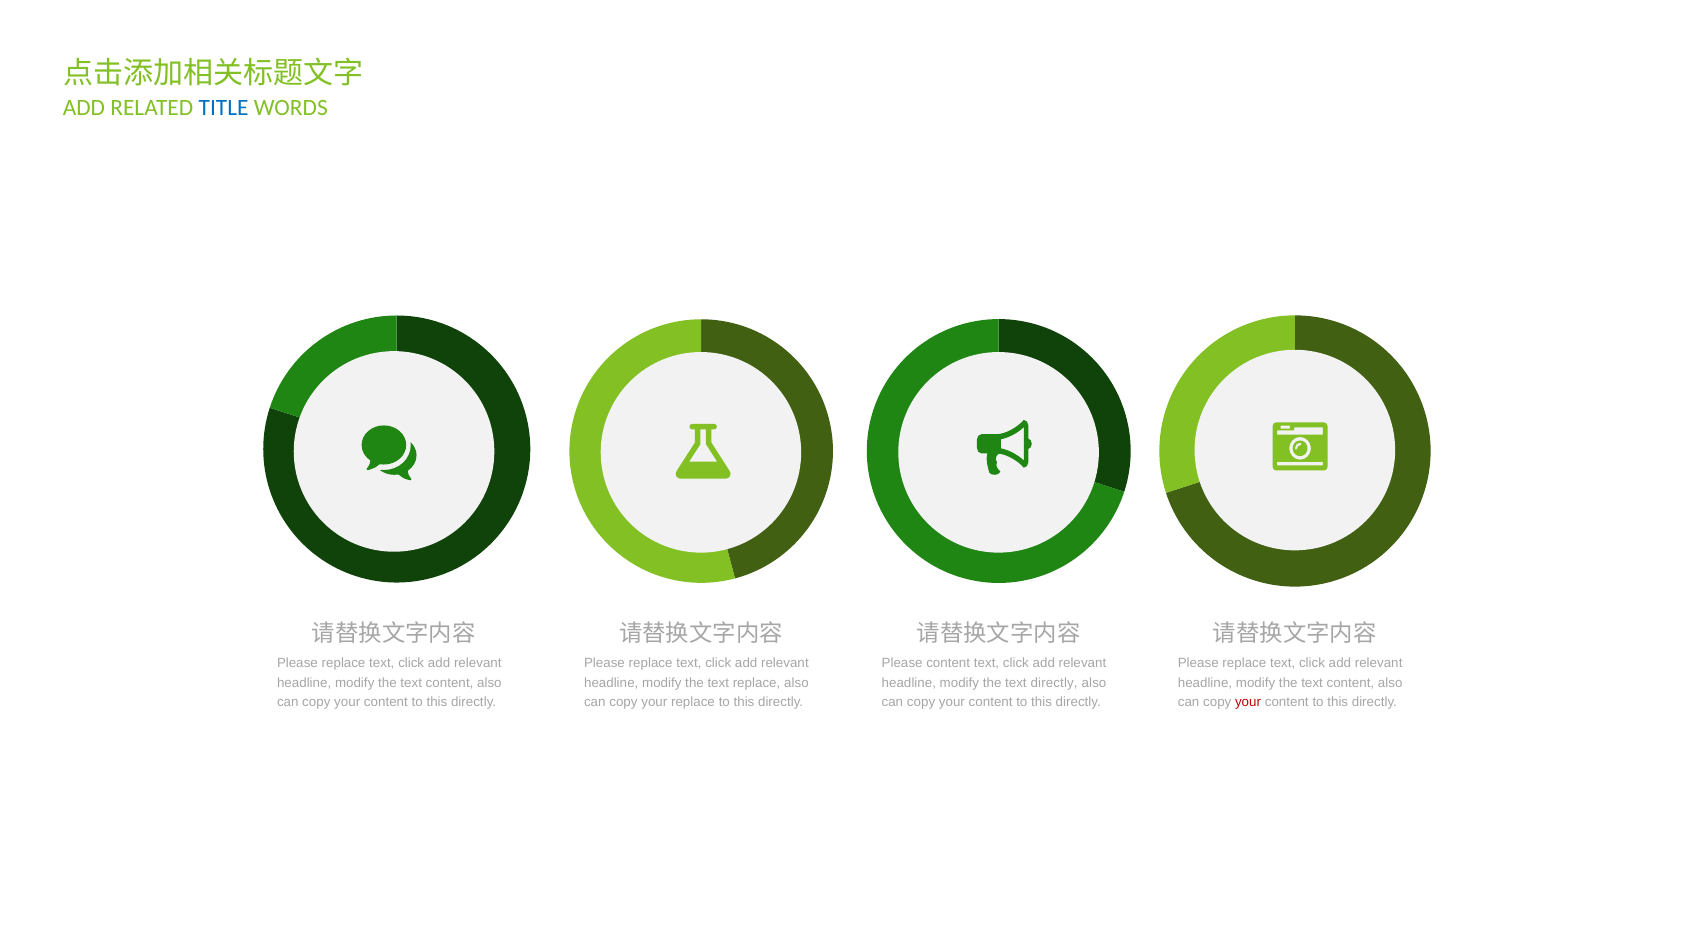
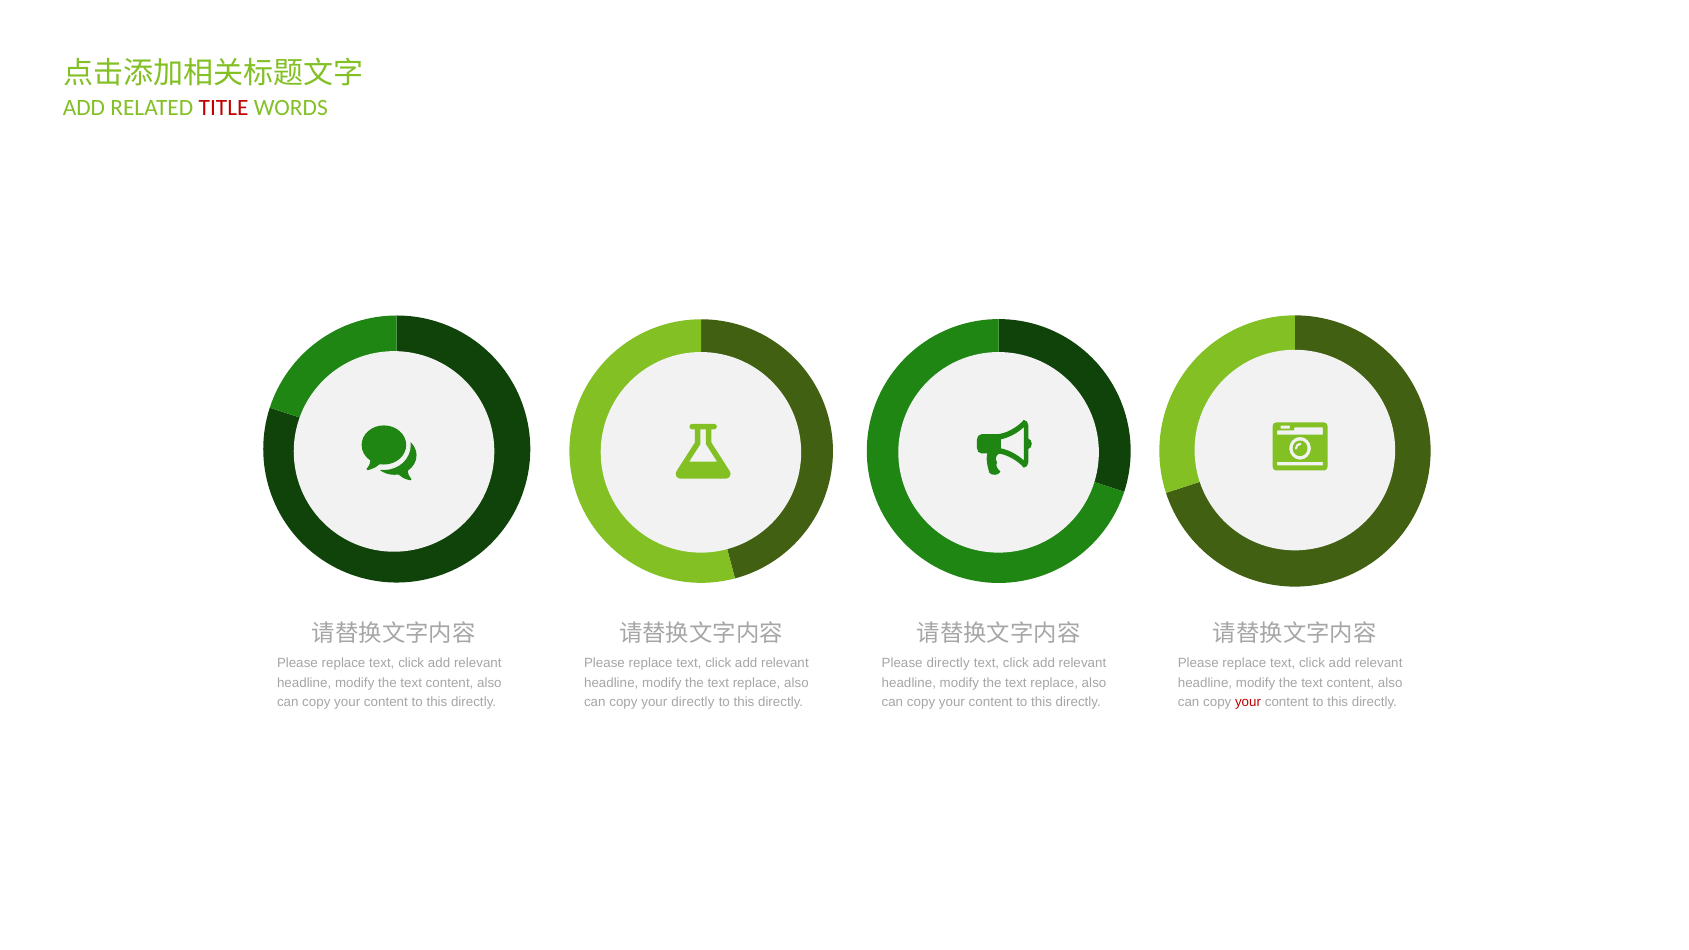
TITLE colour: blue -> red (224, 108)
Please content: content -> directly (948, 663)
directly: directly -> replace (1054, 683)
your replace: replace -> directly (693, 702)
